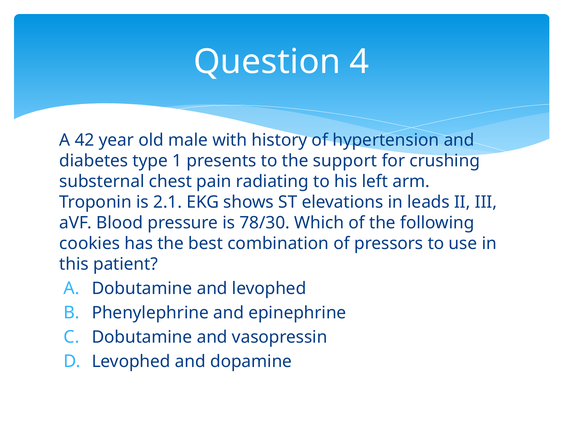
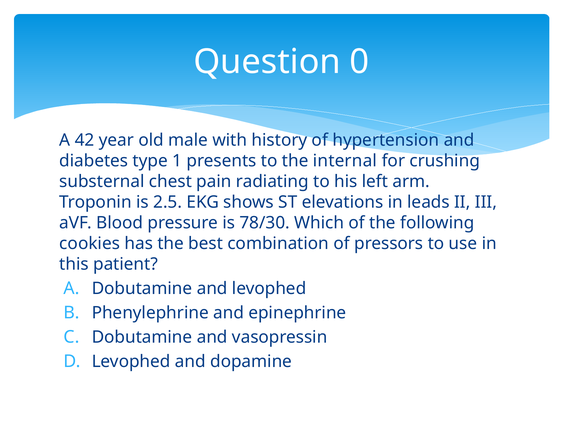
4: 4 -> 0 (359, 62)
support: support -> internal (345, 161)
2.1: 2.1 -> 2.5 (168, 202)
